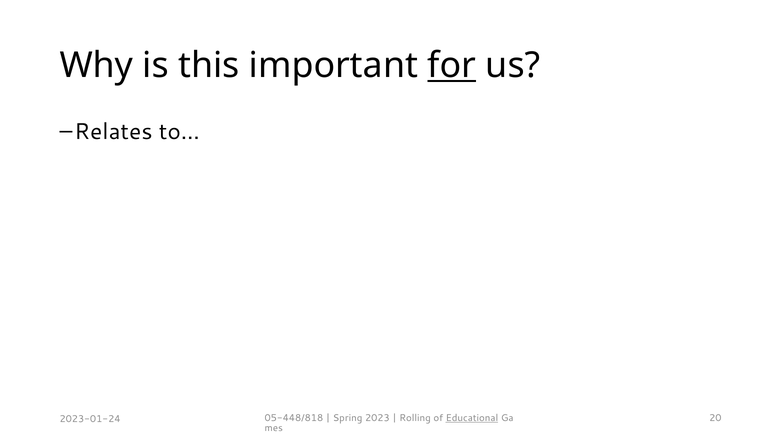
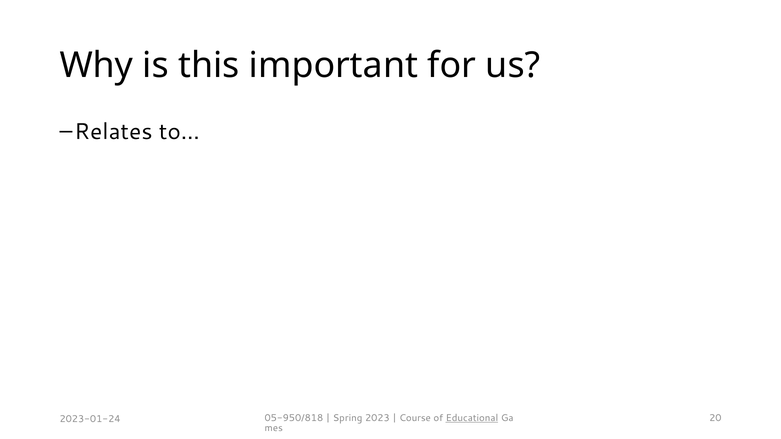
for underline: present -> none (452, 66)
05-448/818: 05-448/818 -> 05-950/818 (294, 419)
Rolling: Rolling -> Course (415, 419)
